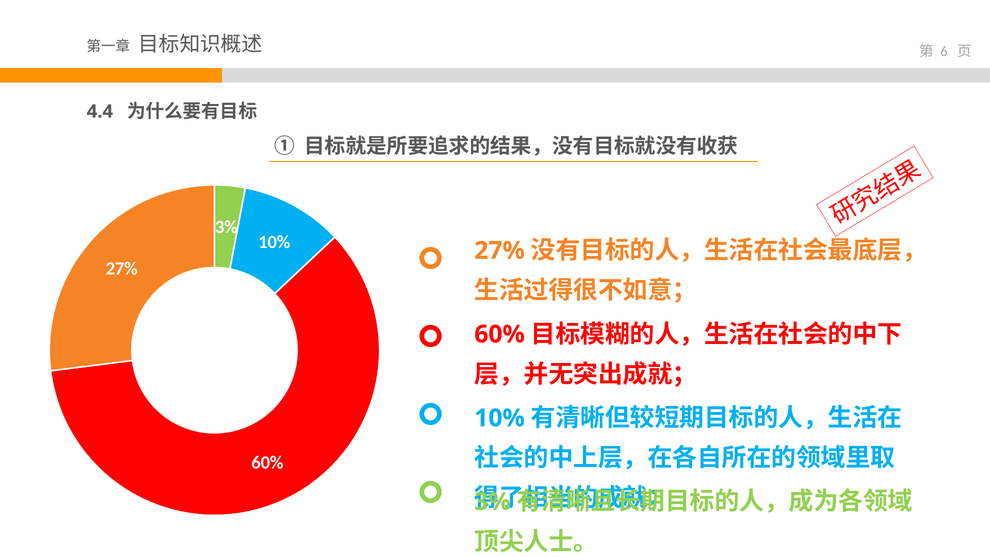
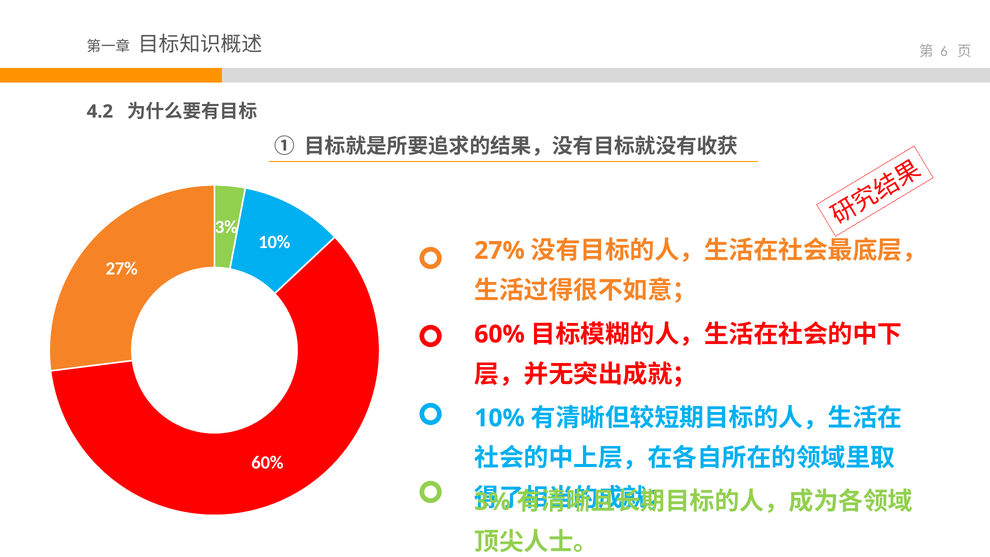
4.4: 4.4 -> 4.2 (100, 111)
